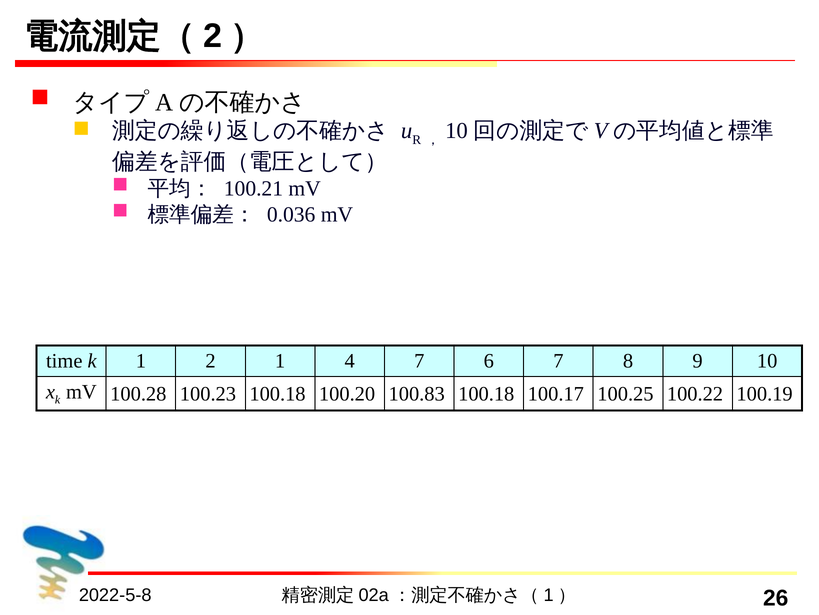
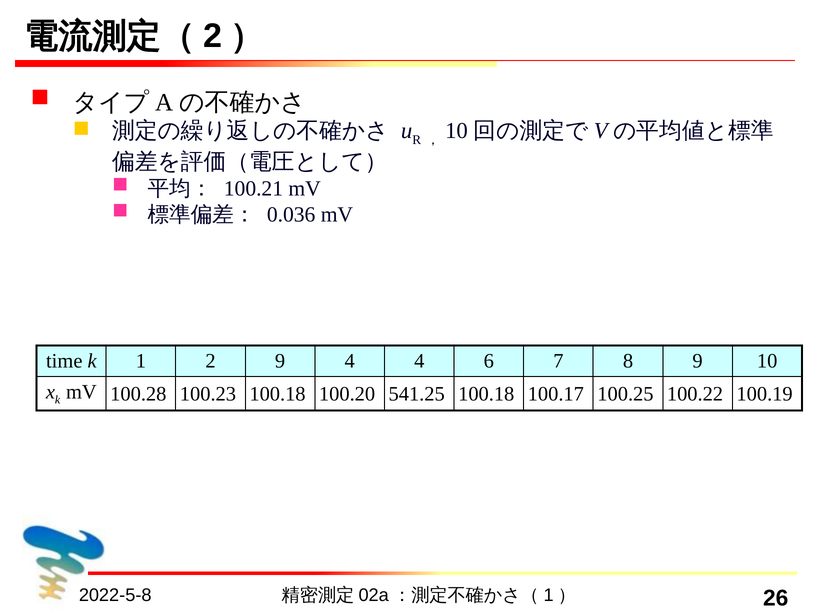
2 1: 1 -> 9 (280, 361)
4 7: 7 -> 4 (419, 361)
100.83: 100.83 -> 541.25 (417, 393)
